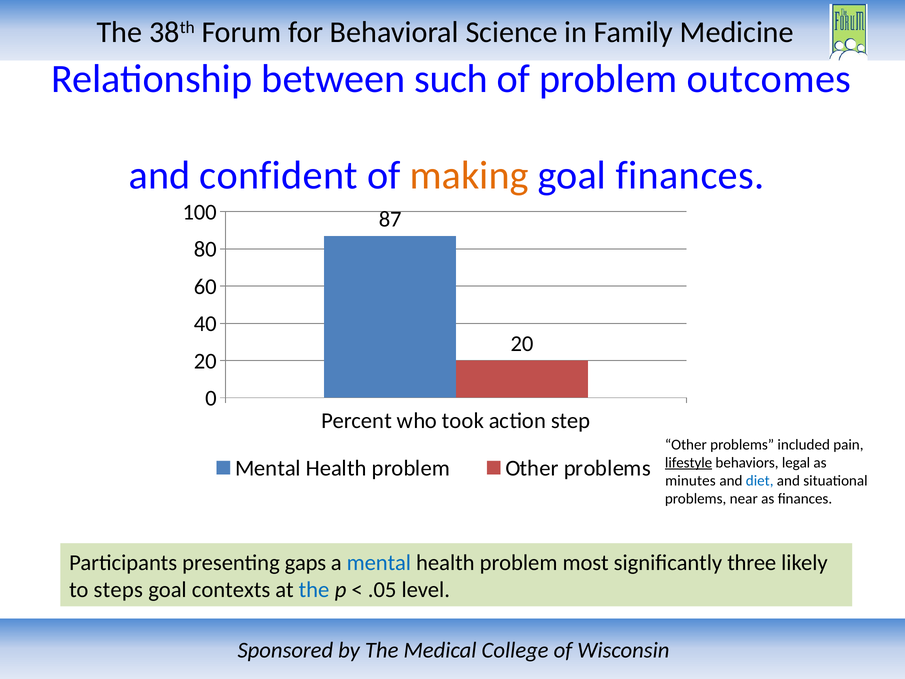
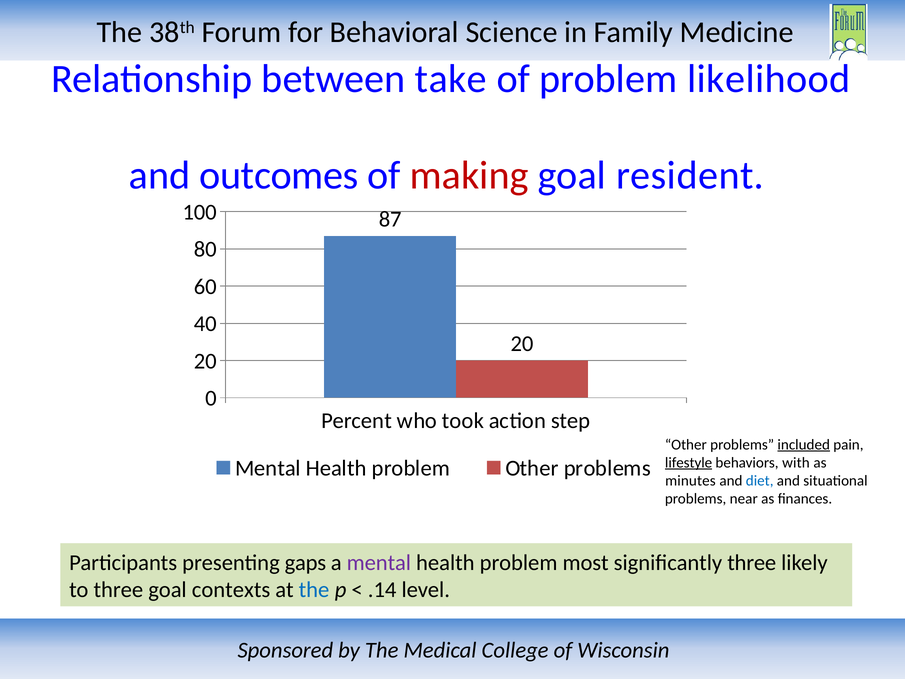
such: such -> take (451, 79)
outcomes: outcomes -> likelihood (769, 79)
confident: confident -> outcomes (279, 175)
making colour: orange -> red (469, 175)
goal finances: finances -> resident (690, 175)
included underline: none -> present (804, 444)
legal: legal -> with (796, 462)
mental colour: blue -> purple (379, 563)
to steps: steps -> three (118, 590)
.05: .05 -> .14 (382, 590)
